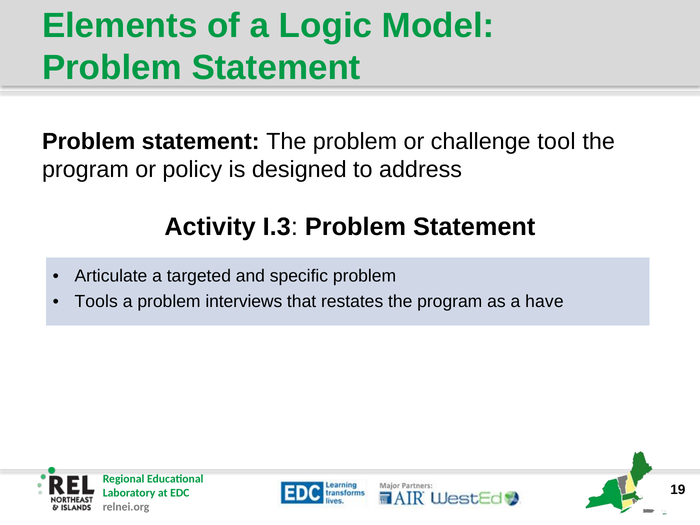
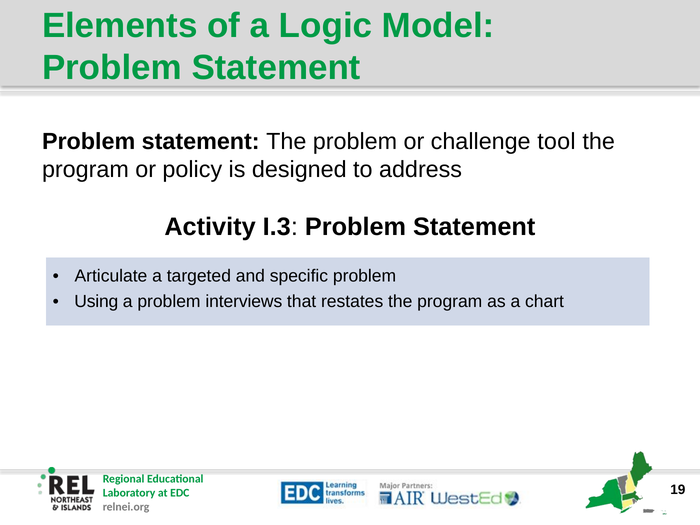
Tools: Tools -> Using (96, 301)
have: have -> chart (545, 301)
